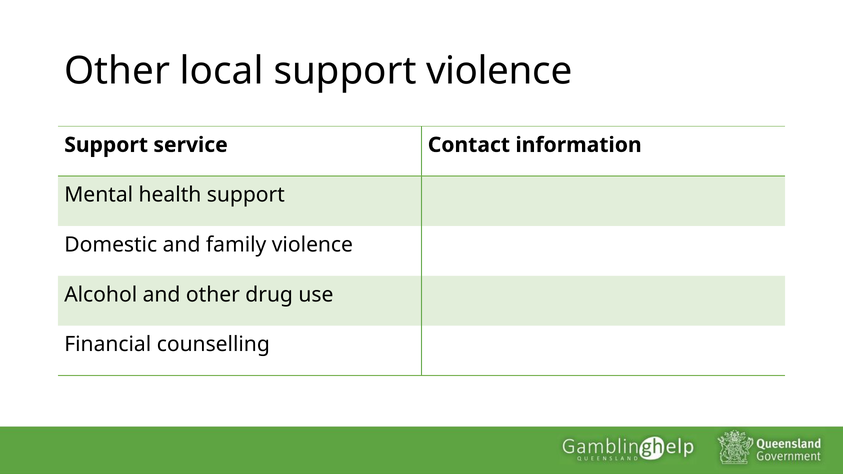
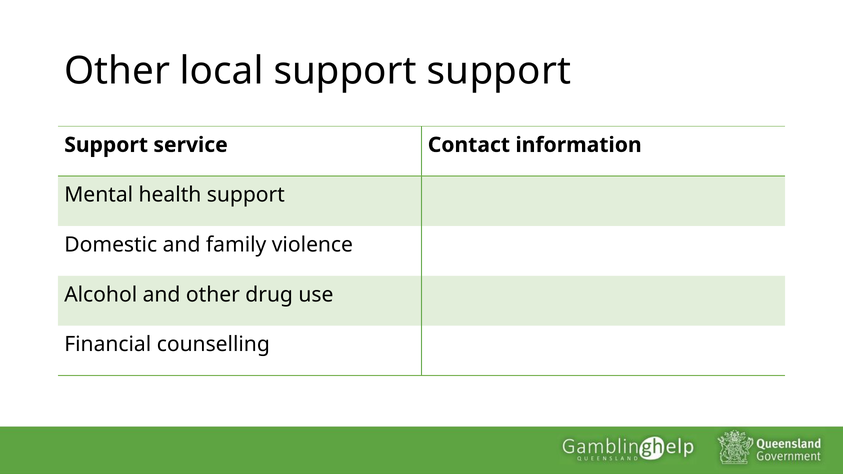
local support violence: violence -> support (499, 71)
